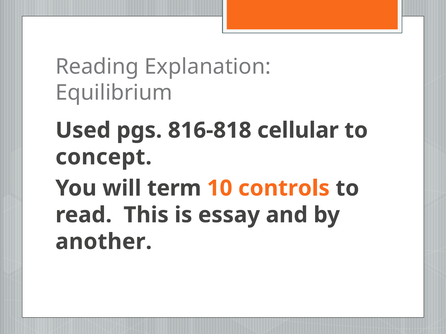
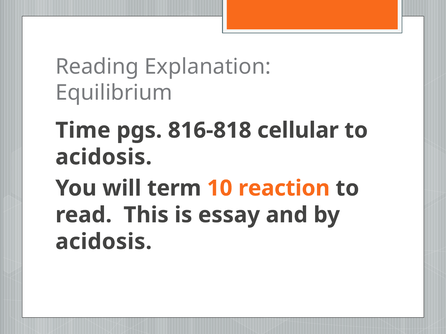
Used: Used -> Time (83, 131)
concept: concept -> acidosis (104, 157)
controls: controls -> reaction (284, 188)
another: another -> acidosis (104, 242)
